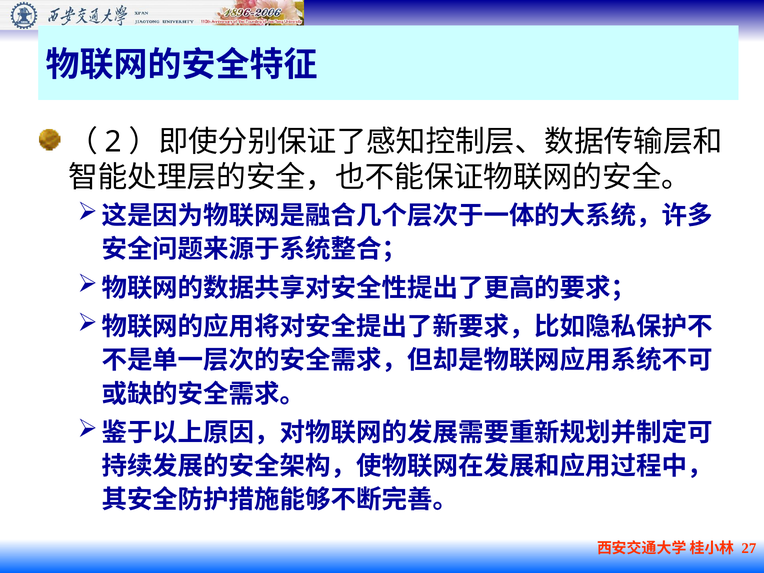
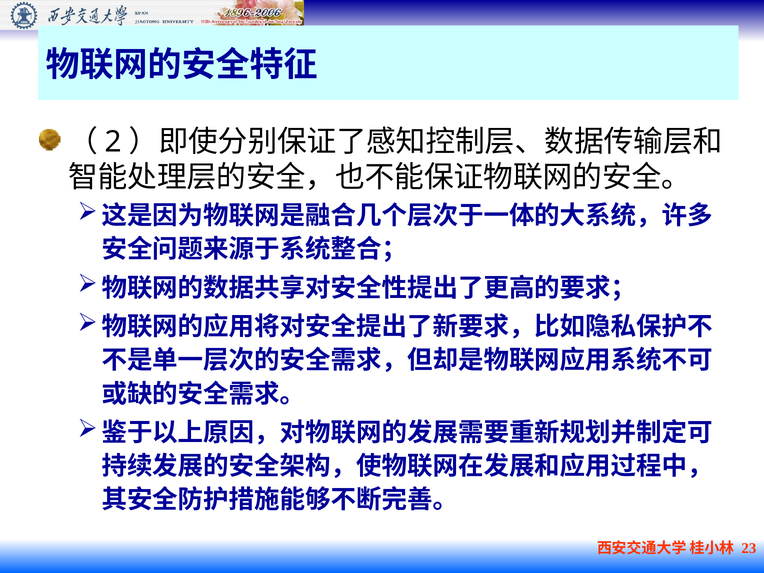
27: 27 -> 23 (749, 549)
